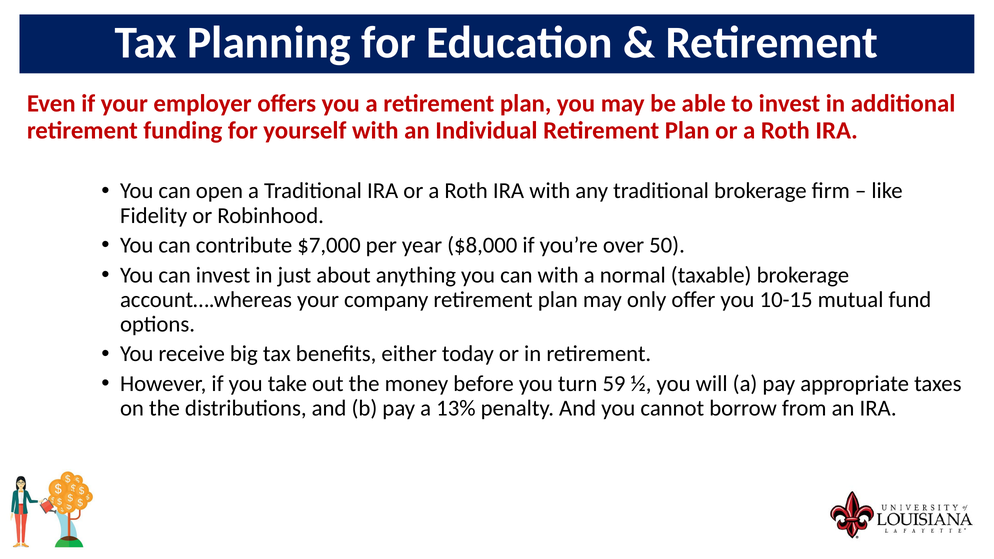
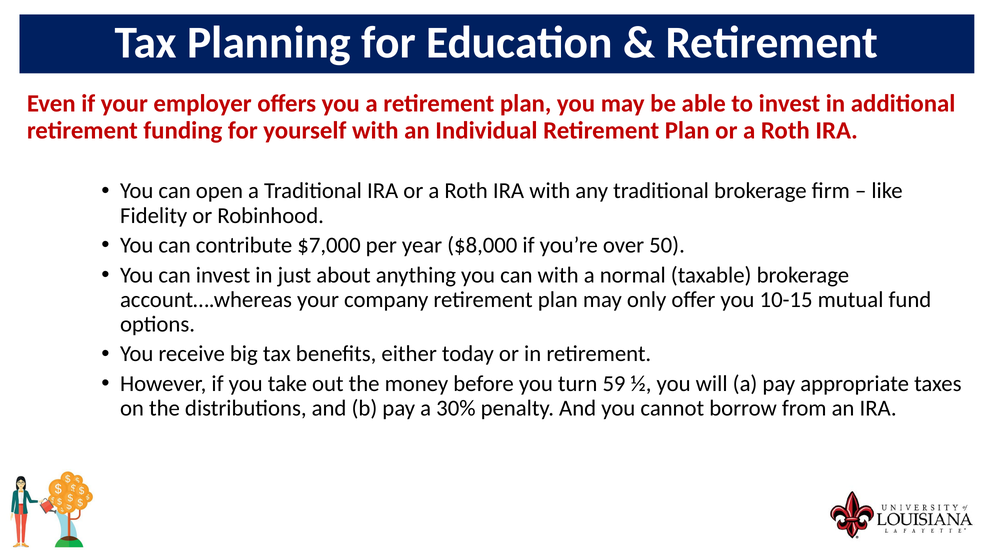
13%: 13% -> 30% (456, 408)
